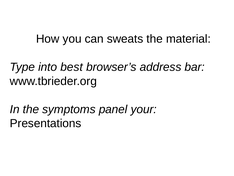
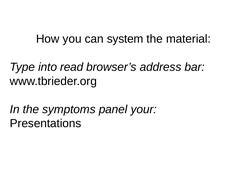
sweats: sweats -> system (125, 39)
best: best -> read (72, 67)
